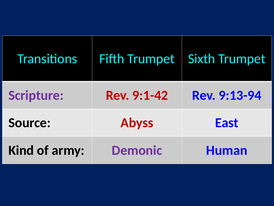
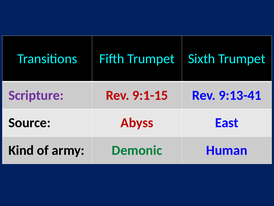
9:1-42: 9:1-42 -> 9:1-15 (150, 95)
9:13-94: 9:13-94 -> 9:13-41 (240, 95)
Demonic colour: purple -> green (137, 150)
